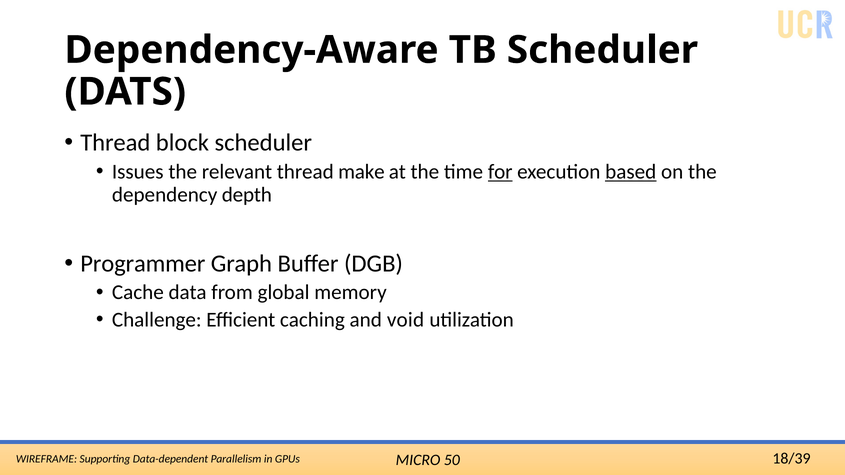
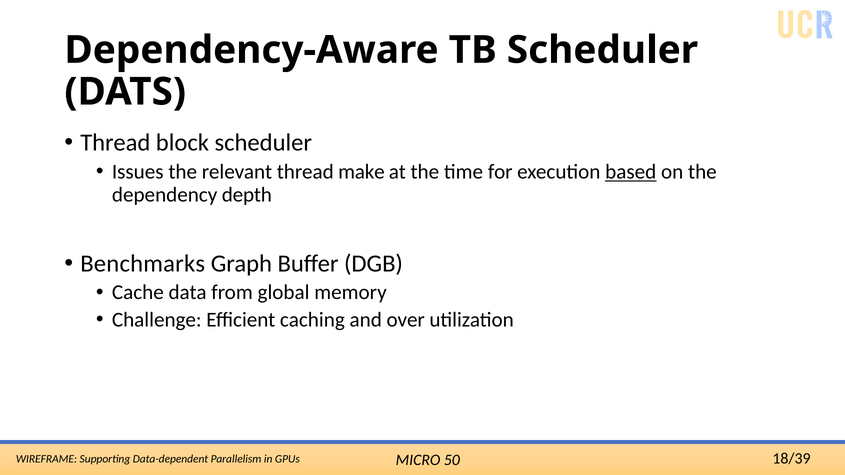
for underline: present -> none (500, 172)
Programmer: Programmer -> Benchmarks (143, 264)
void: void -> over (406, 320)
